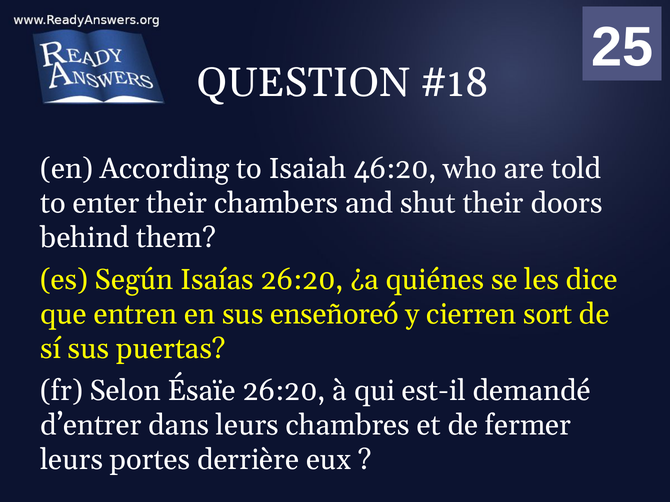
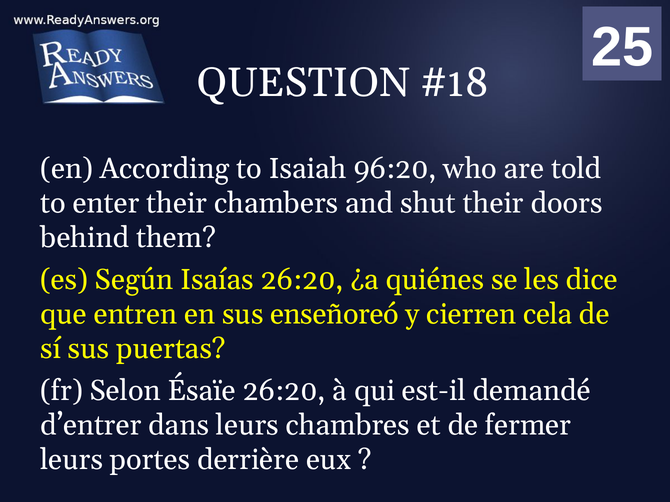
46:20: 46:20 -> 96:20 (395, 169)
sort: sort -> cela (548, 315)
